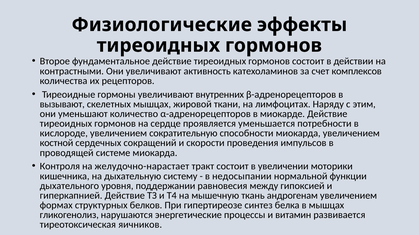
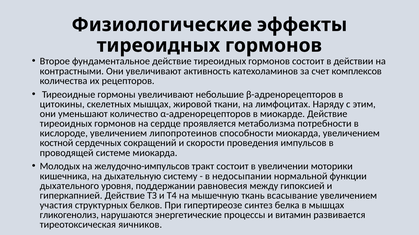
внутренних: внутренних -> небольшие (220, 95)
вызывают: вызывают -> цитокины (62, 104)
уменьшается: уменьшается -> метаболизма (267, 124)
сократительную: сократительную -> липопротеинов (183, 134)
Контроля: Контроля -> Молодых (60, 167)
желудочно-нарастает: желудочно-нарастает -> желудочно-импульсов (142, 167)
андрогенам: андрогенам -> всасывание (292, 196)
формах: формах -> участия (56, 206)
